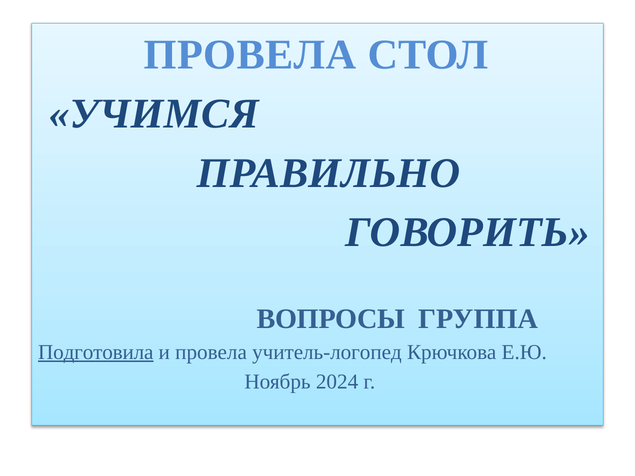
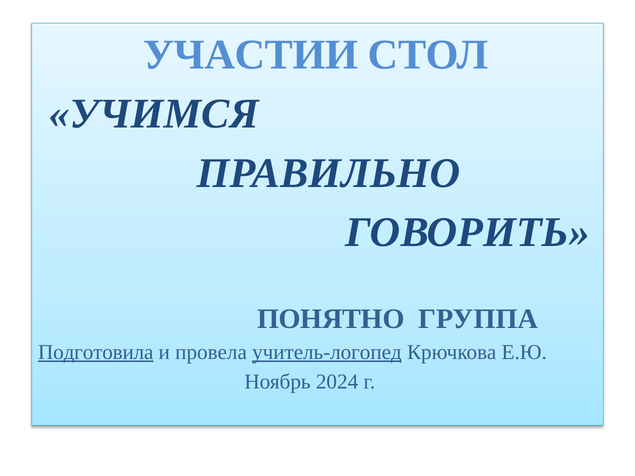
ПРОВЕЛА: ПРОВЕЛА -> УЧАСТИИ (251, 55)
ВОПРОСЫ: ВОПРОСЫ -> ПОНЯТНО (331, 319)
учитель-логопед underline: none -> present (327, 352)
